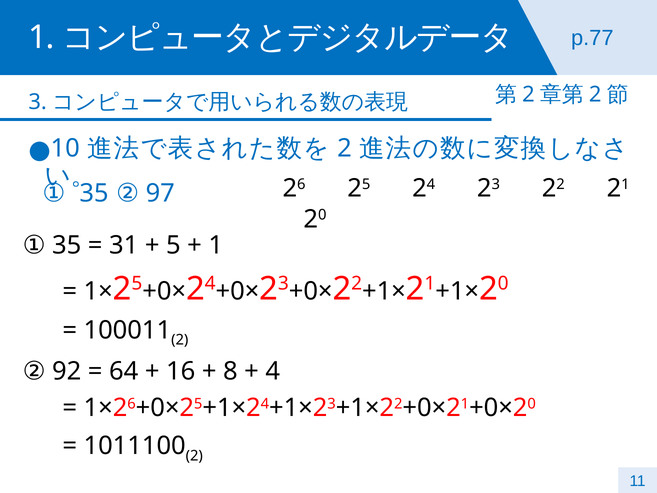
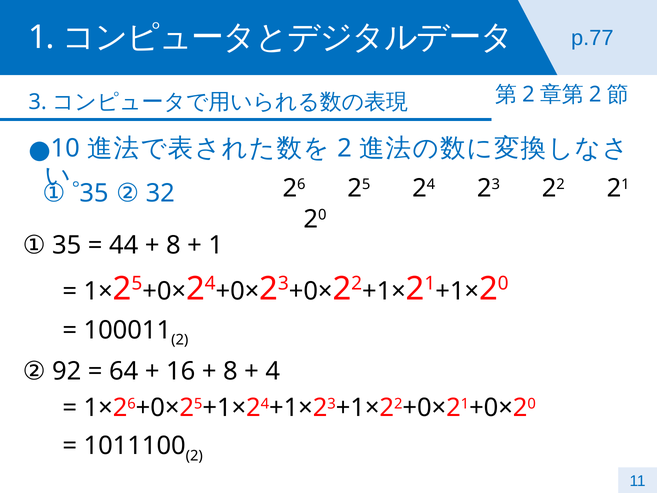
97: 97 -> 32 (160, 193)
31: 31 -> 44 (124, 245)
5: 5 -> 8 (173, 245)
